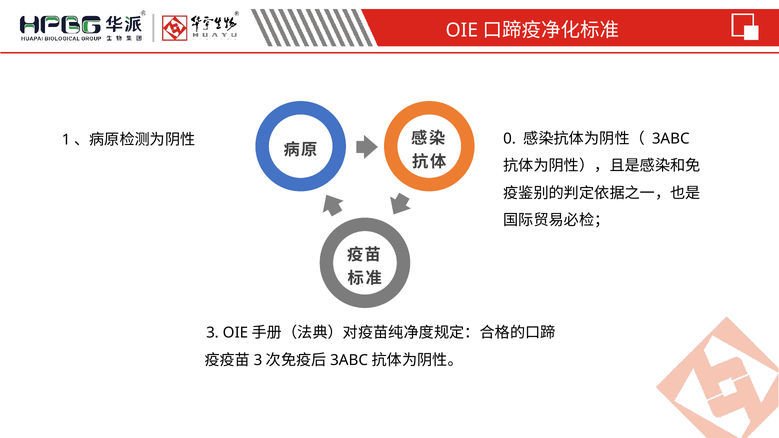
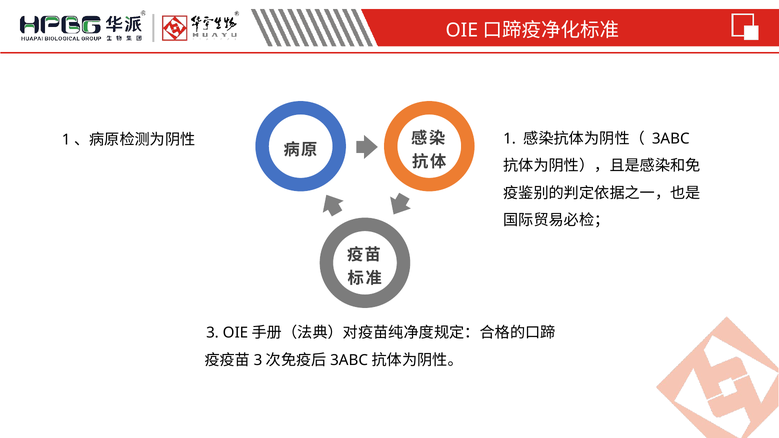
0: 0 -> 1 (510, 139)
